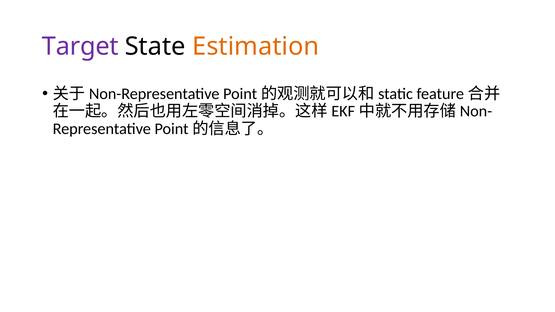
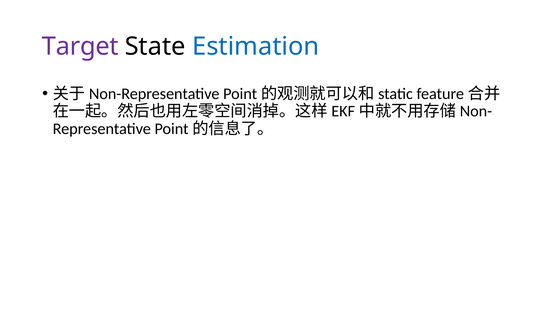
Estimation colour: orange -> blue (256, 47)
